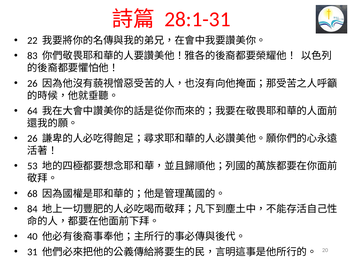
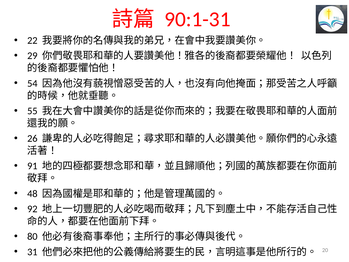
28:1-31: 28:1-31 -> 90:1-31 (197, 19)
83: 83 -> 29 (32, 56)
26: 26 -> 54 (32, 83)
64: 64 -> 55 (32, 111)
53: 53 -> 91 (32, 166)
68: 68 -> 48 (32, 193)
84: 84 -> 92 (32, 209)
40: 40 -> 80 (32, 236)
